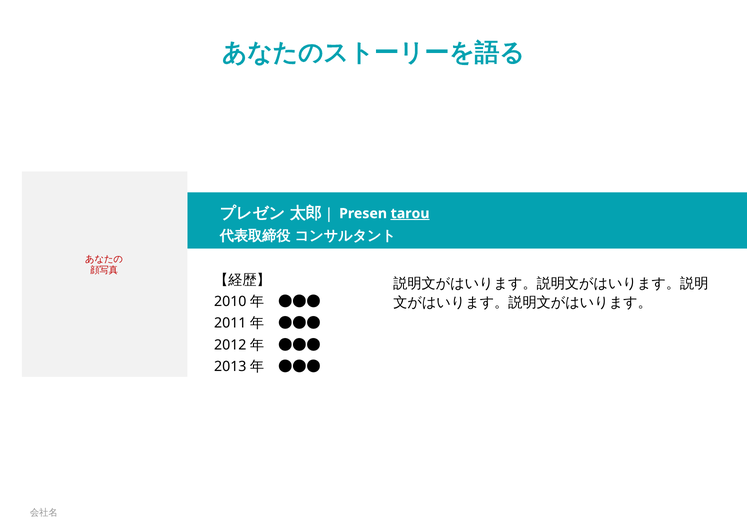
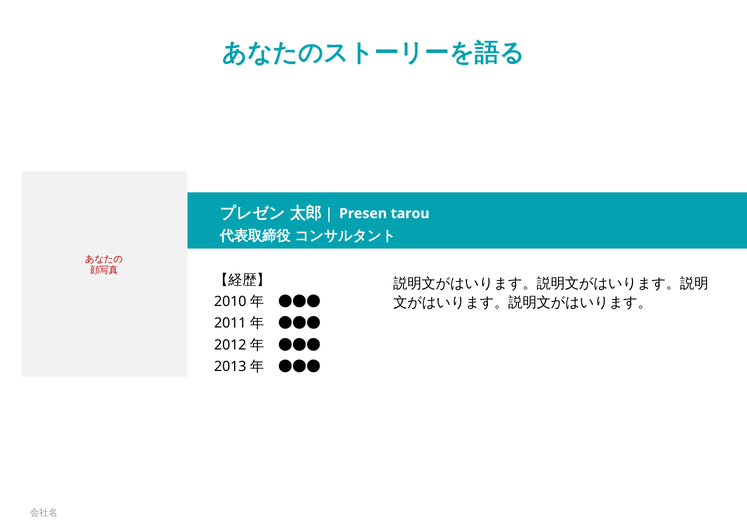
tarou underline: present -> none (410, 214)
